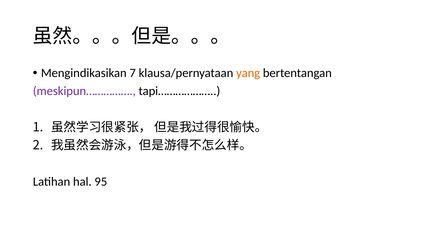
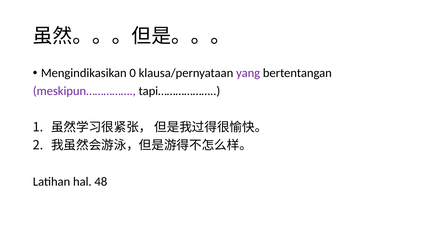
7: 7 -> 0 (133, 73)
yang colour: orange -> purple (248, 73)
95: 95 -> 48 (101, 181)
